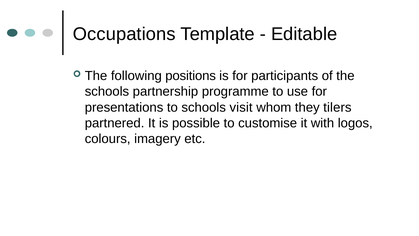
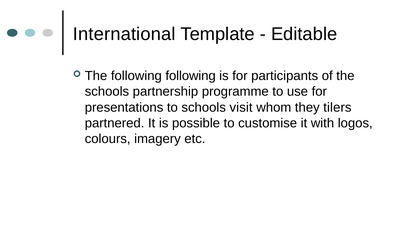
Occupations: Occupations -> International (124, 34)
following positions: positions -> following (191, 76)
